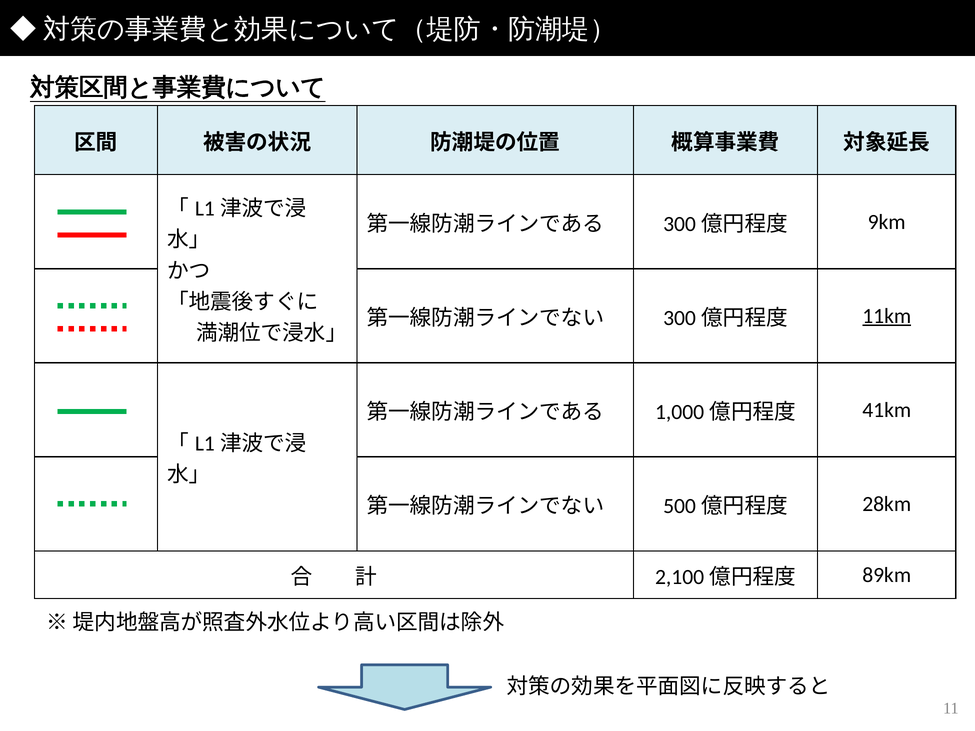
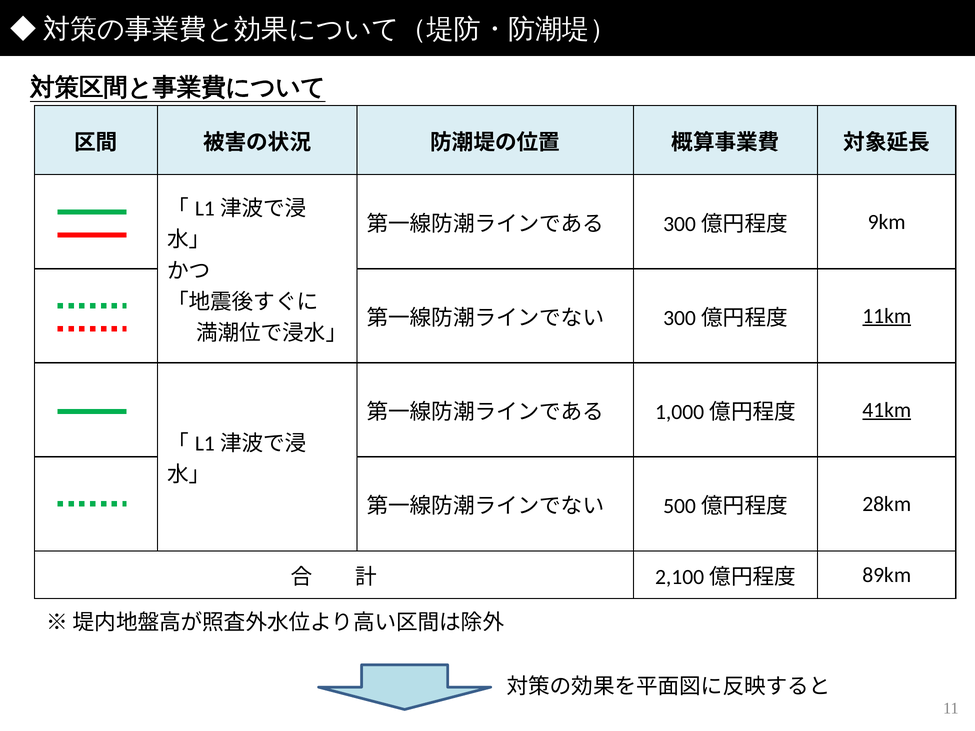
41km underline: none -> present (887, 410)
